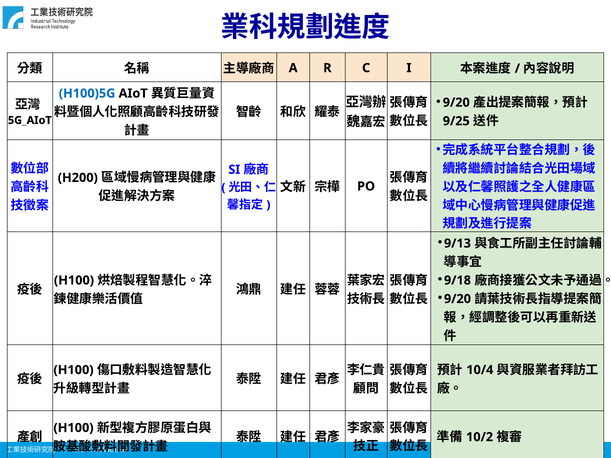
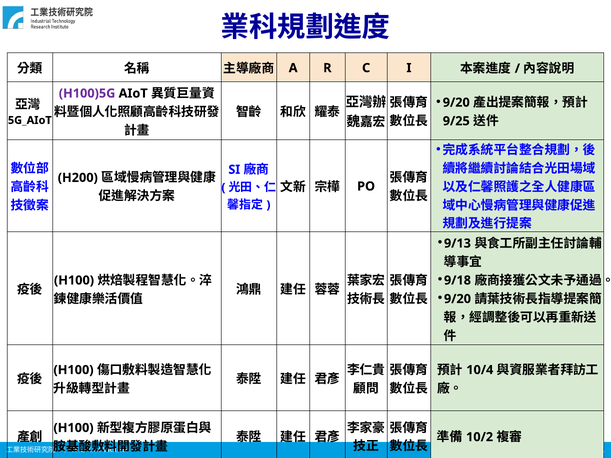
H100)5G colour: blue -> purple (87, 93)
